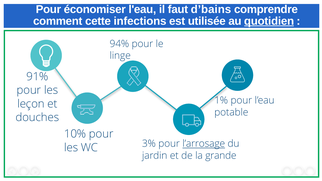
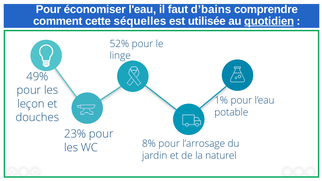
infections: infections -> séquelles (140, 21)
94%: 94% -> 52% (119, 44)
91%: 91% -> 49% (37, 77)
10%: 10% -> 23% (75, 134)
3%: 3% -> 8% (149, 144)
l’arrosage underline: present -> none (204, 144)
grande: grande -> naturel (221, 156)
